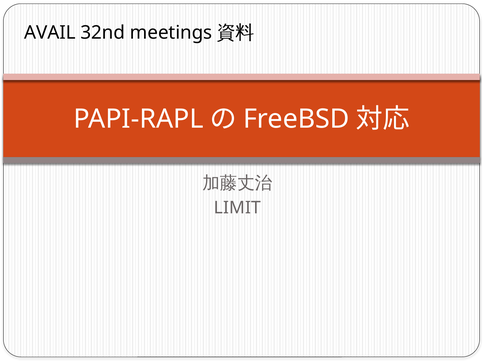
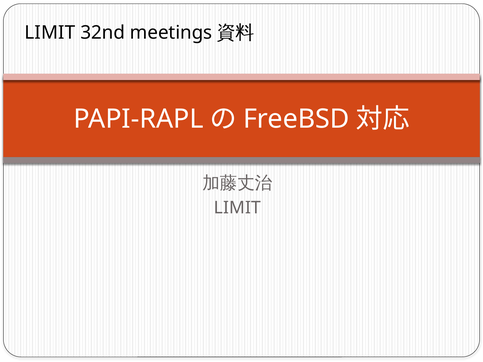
AVAIL: AVAIL -> LIMIT (50, 33)
